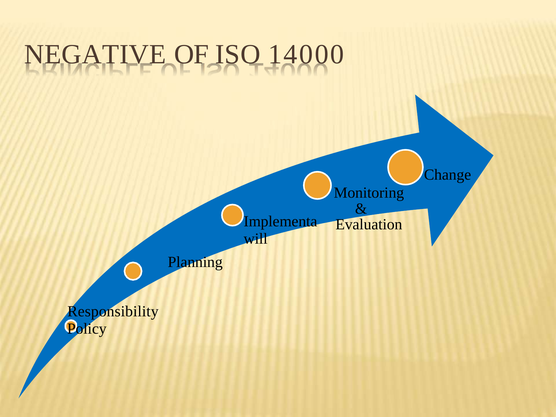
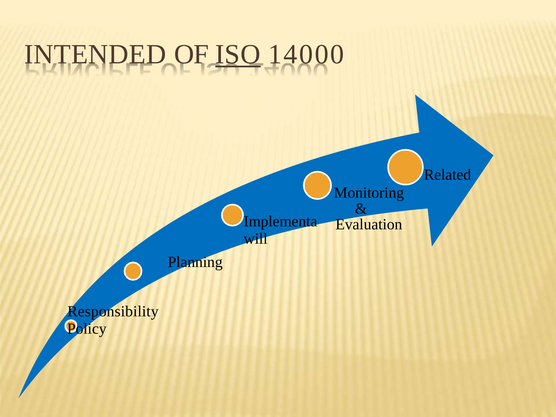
NEGATIVE: NEGATIVE -> INTENDED (95, 54)
ISO underline: none -> present (238, 54)
Change: Change -> Related (448, 175)
